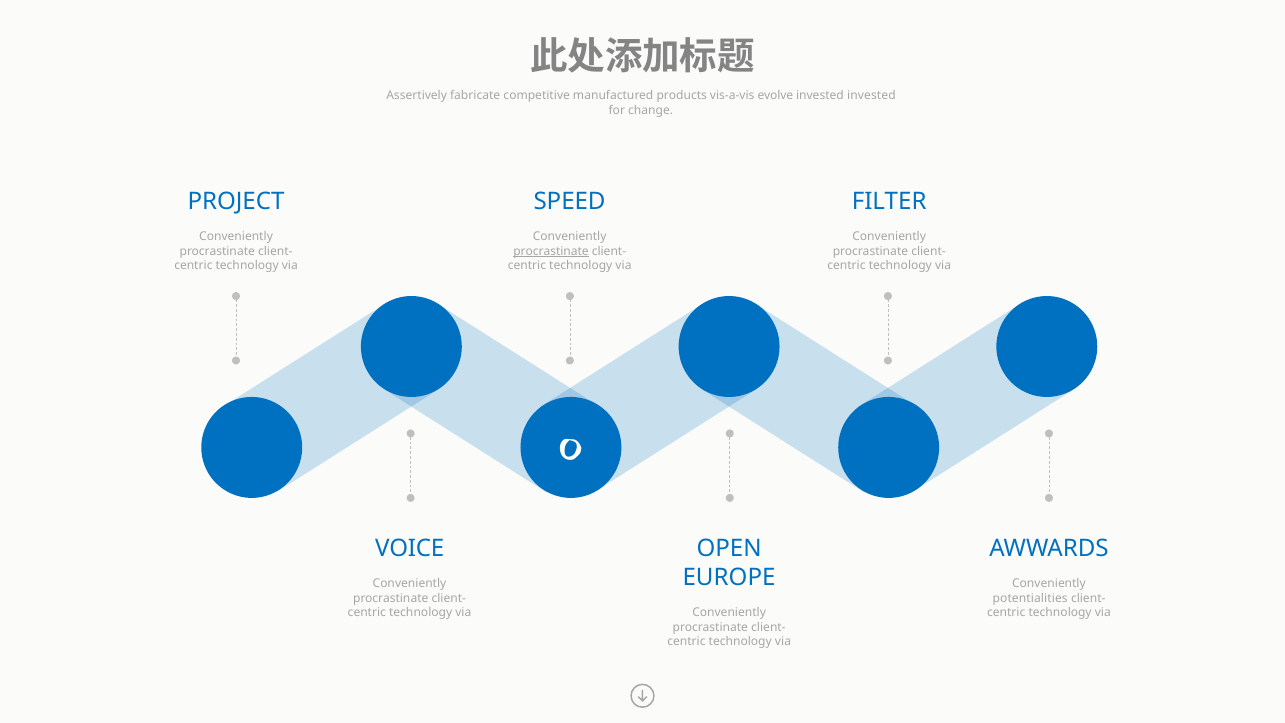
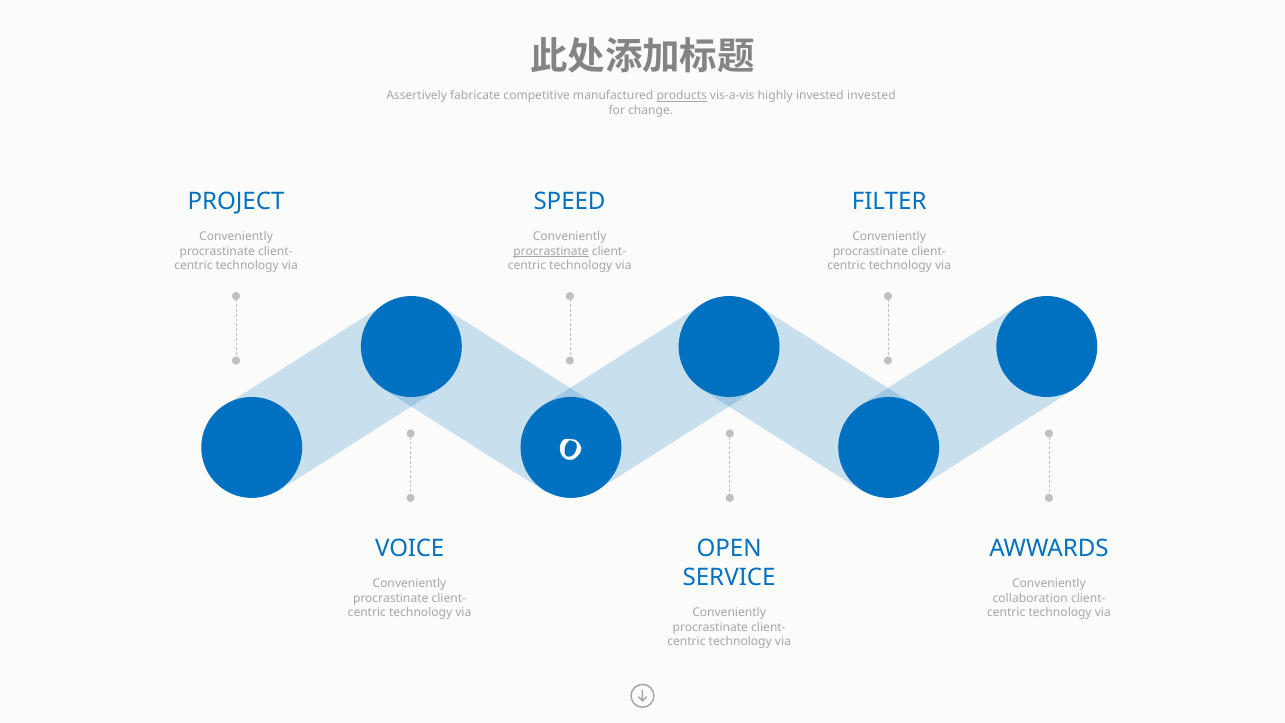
products underline: none -> present (682, 96)
evolve: evolve -> highly (775, 96)
EUROPE: EUROPE -> SERVICE (729, 577)
potentialities: potentialities -> collaboration (1030, 598)
